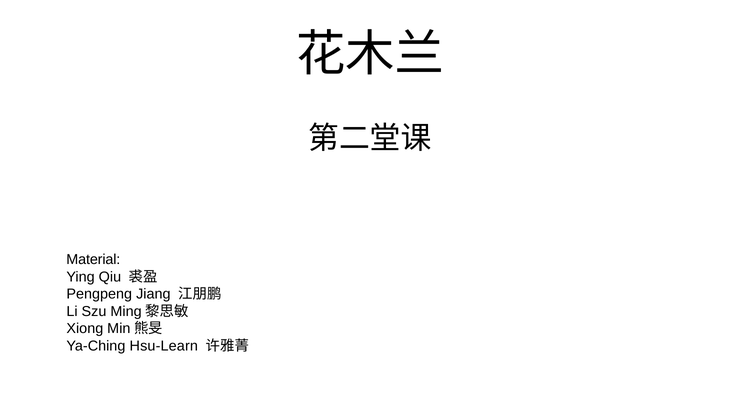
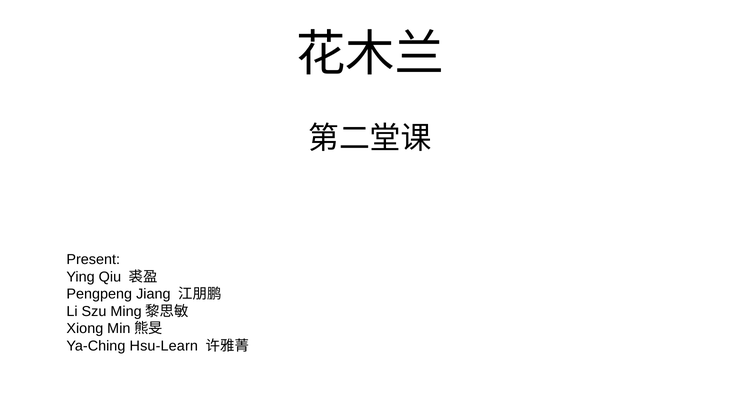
Material: Material -> Present (93, 260)
